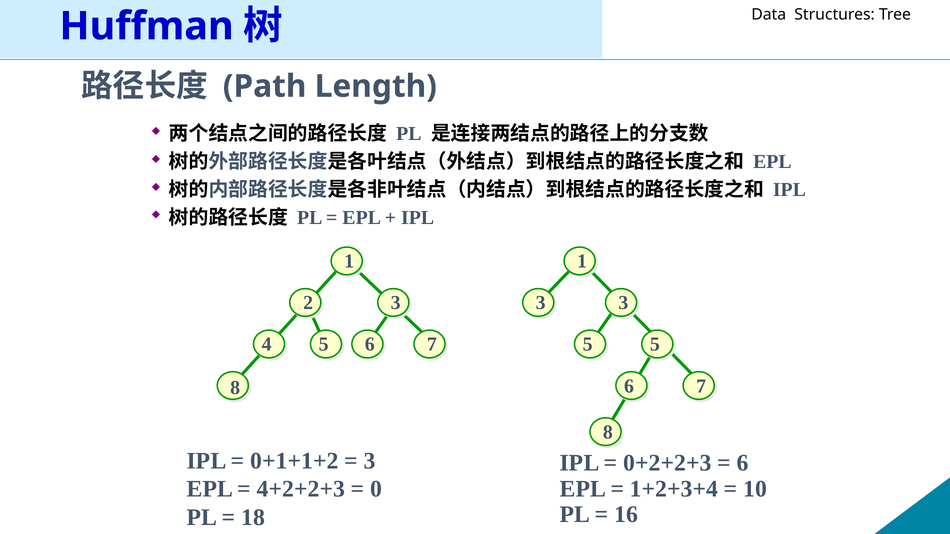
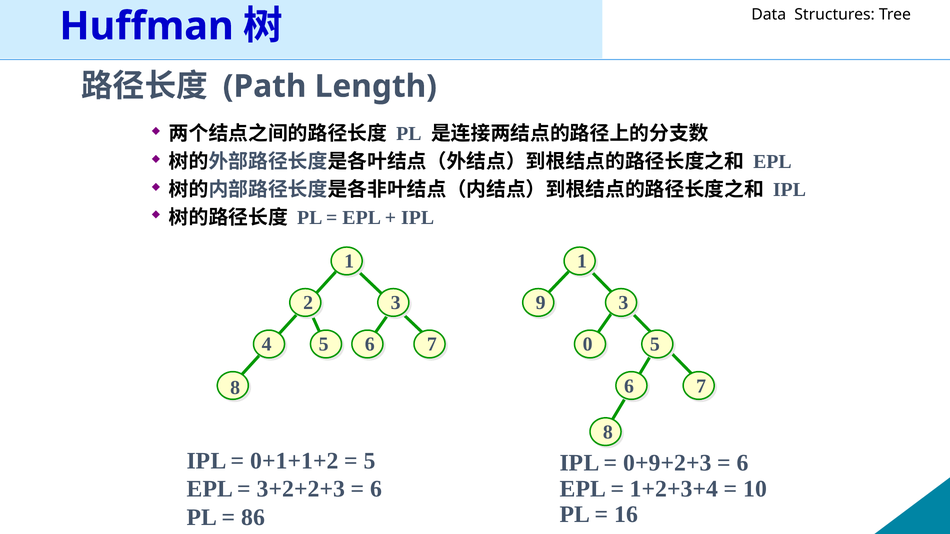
2 3: 3 -> 9 (541, 303)
4 5: 5 -> 0 (588, 345)
3: 3 -> 5 (370, 461)
0+2+2+3: 0+2+2+3 -> 0+9+2+3 (667, 463)
4+2+2+3: 4+2+2+3 -> 3+2+2+3 (301, 490)
0: 0 -> 6 (376, 490)
18: 18 -> 86 (253, 518)
